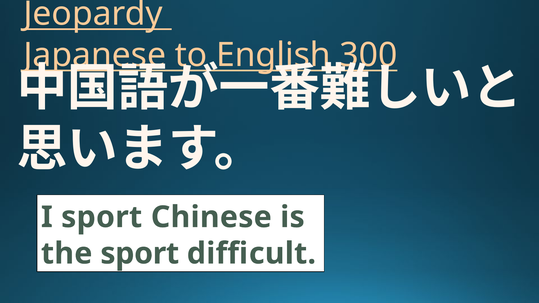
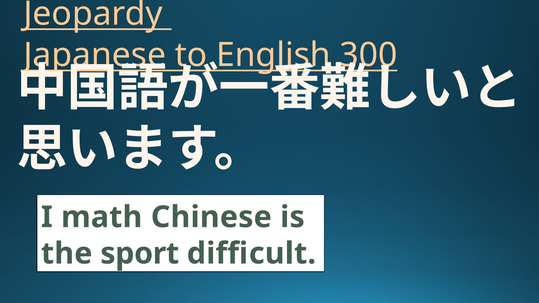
I sport: sport -> math (102, 217)
